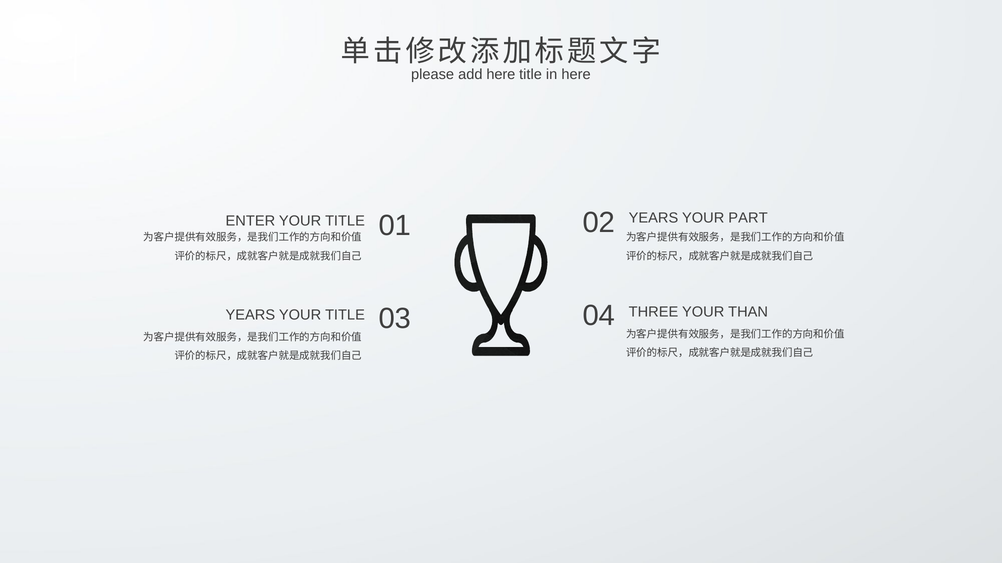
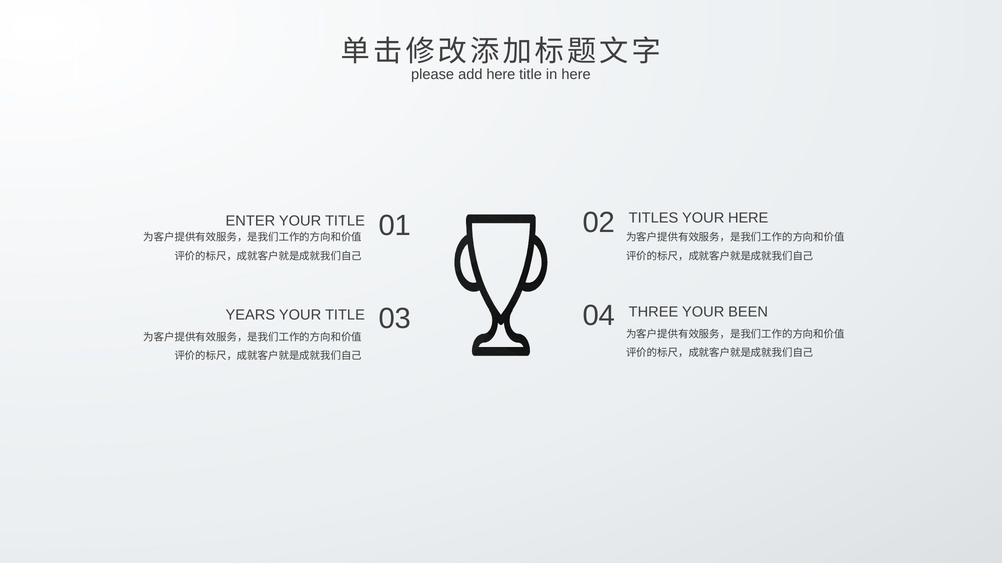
YEARS: YEARS -> TITLES (654, 218)
YOUR PART: PART -> HERE (748, 218)
THAN: THAN -> BEEN (748, 312)
